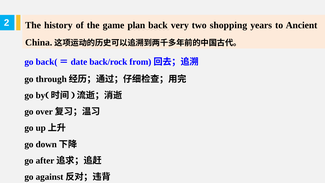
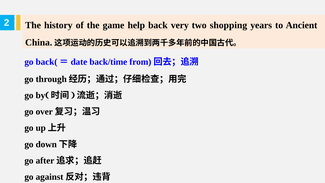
plan: plan -> help (136, 25)
back/rock: back/rock -> back/time (108, 62)
